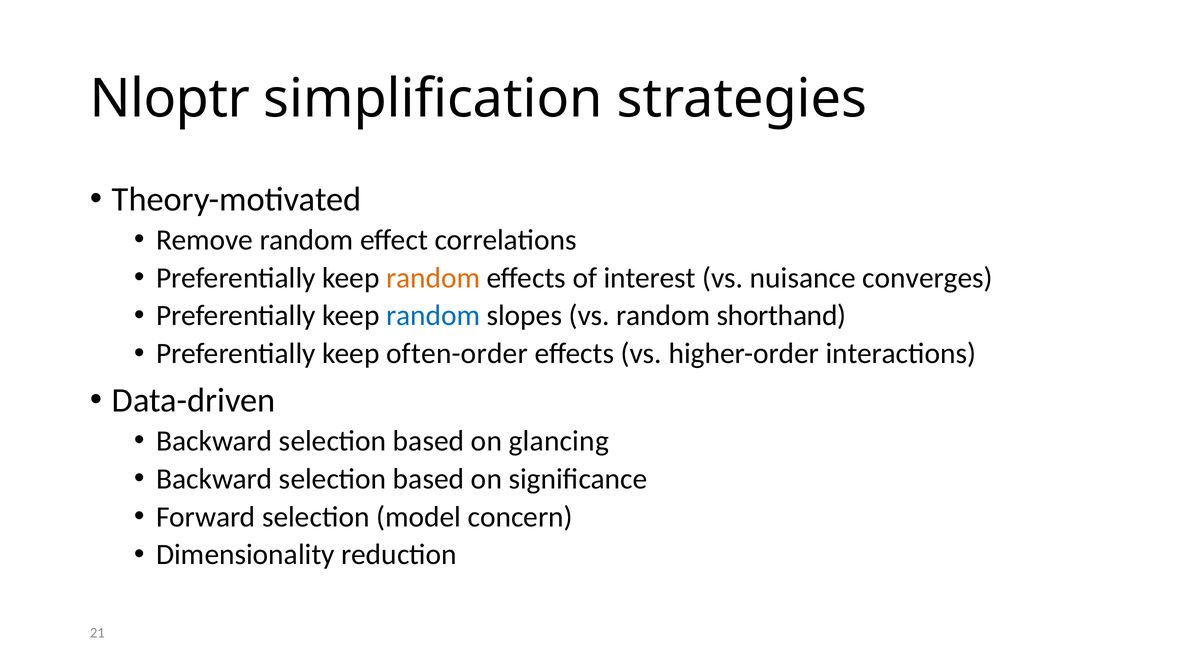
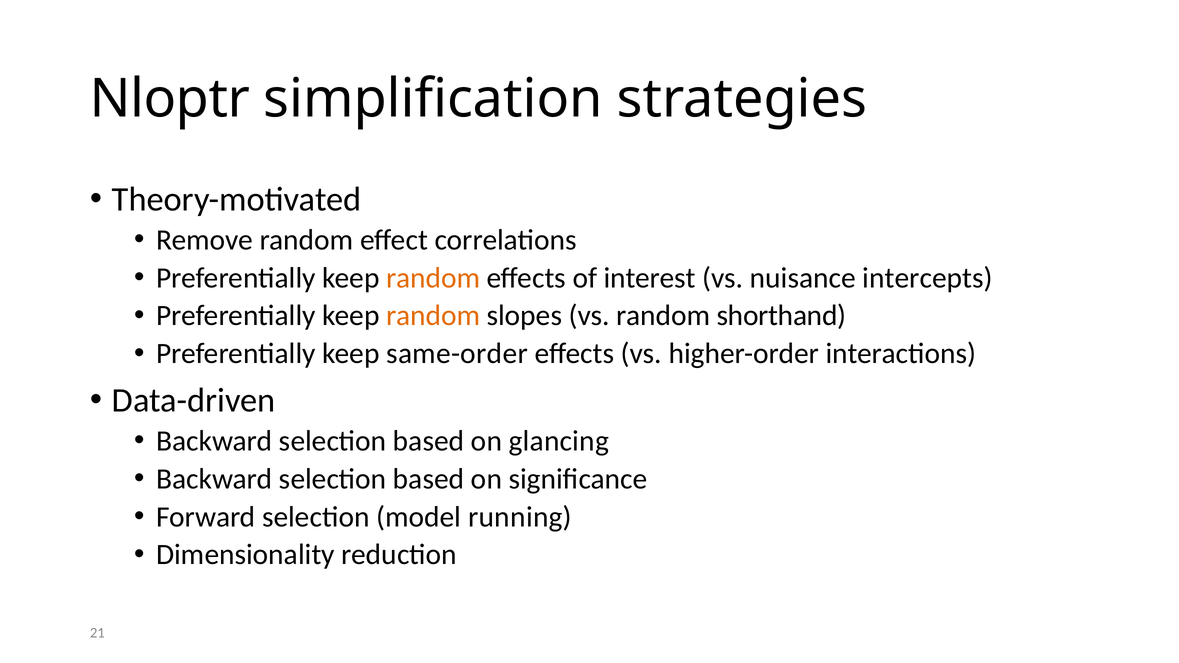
converges: converges -> intercepts (928, 278)
random colour: blue -> orange (433, 316)
often-order: often-order -> same-order (457, 354)
concern: concern -> running (520, 517)
